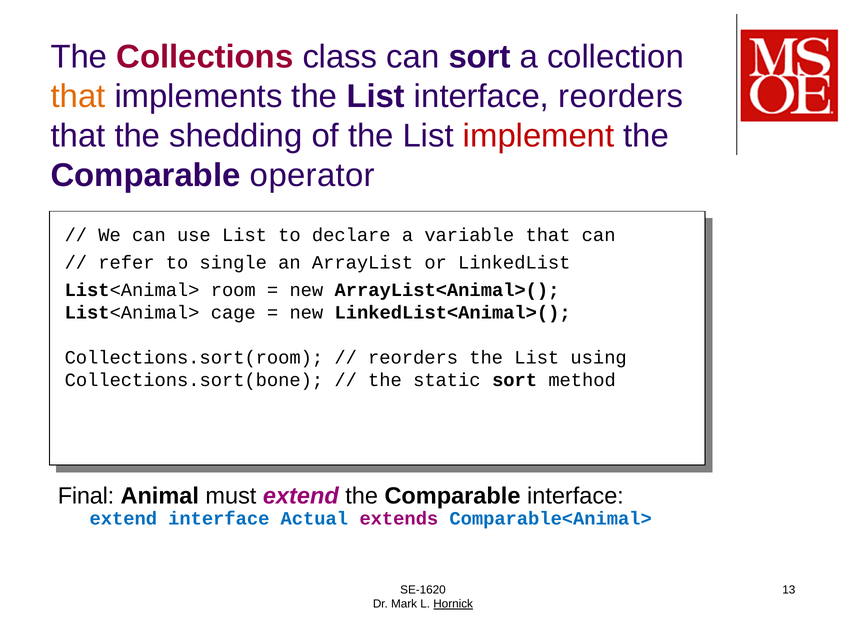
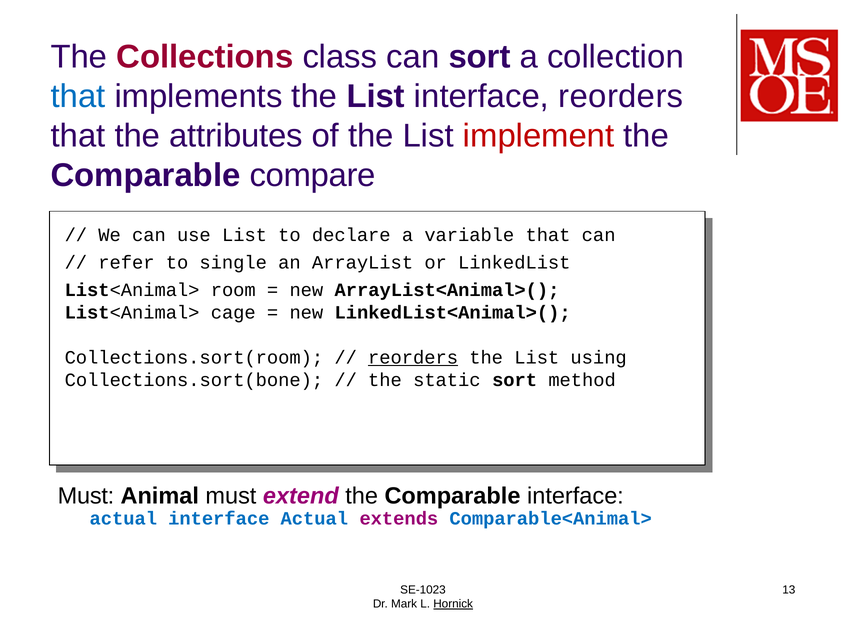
that colour: orange -> blue (78, 97)
shedding: shedding -> attributes (236, 136)
operator: operator -> compare (313, 176)
reorders underline: none -> present (413, 358)
Final: Final -> Must (86, 496)
extend: extend -> actual (123, 519)
SE-1620: SE-1620 -> SE-1023 (423, 590)
